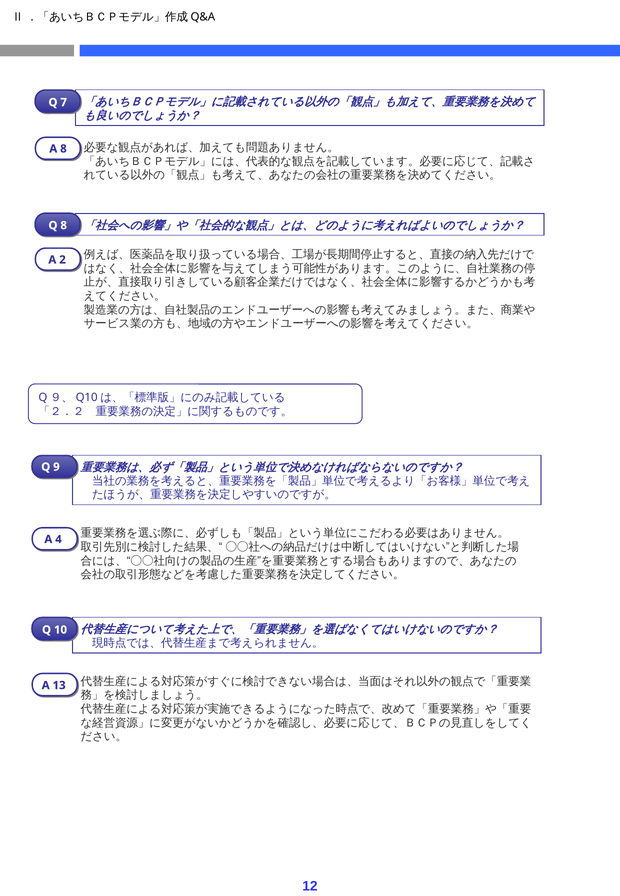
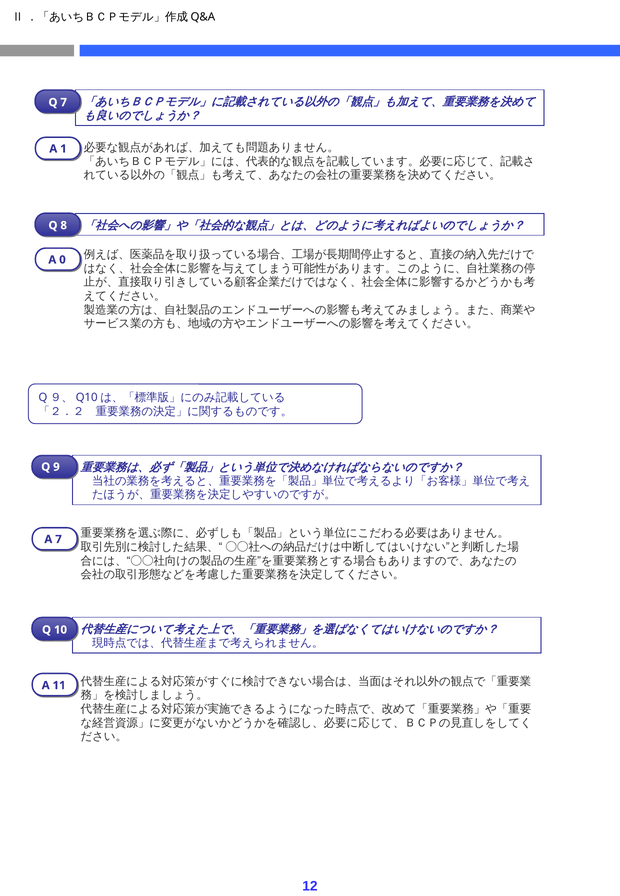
A 8: 8 -> 1 (63, 149)
2: 2 -> 0 (62, 260)
A 4: 4 -> 7 (59, 539)
13: 13 -> 11 (59, 685)
